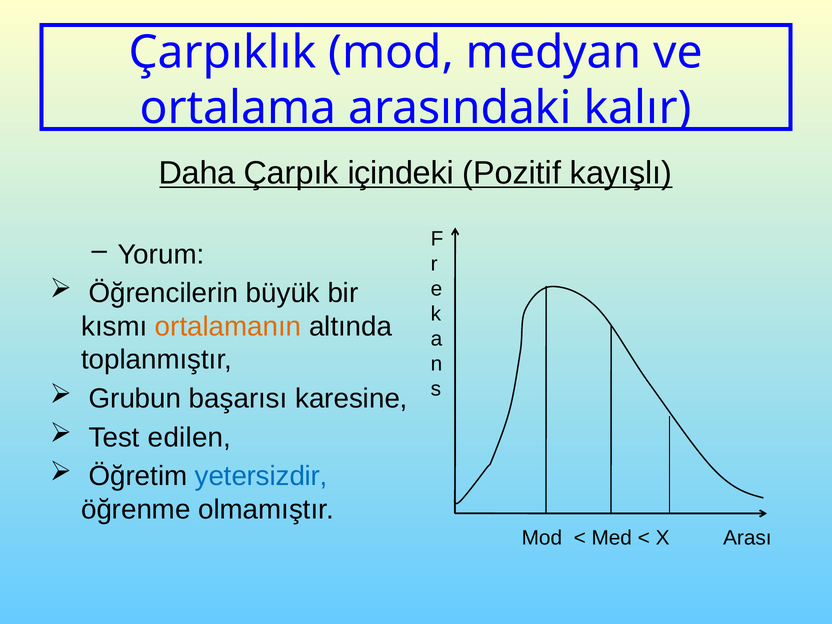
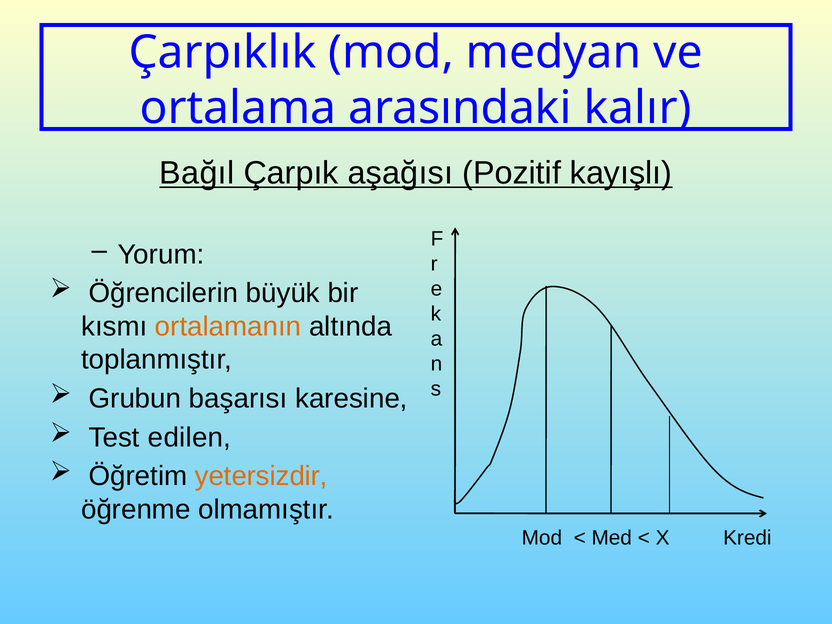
Daha: Daha -> Bağıl (197, 173)
içindeki: içindeki -> aşağısı (400, 173)
yetersizdir colour: blue -> orange (261, 476)
Arası: Arası -> Kredi (747, 538)
